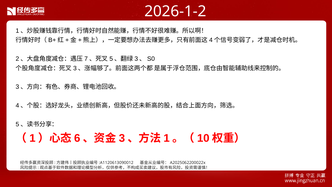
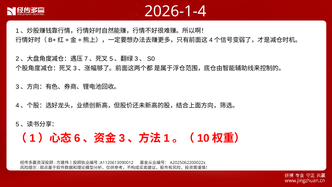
2026-1-2: 2026-1-2 -> 2026-1-4 (175, 11)
